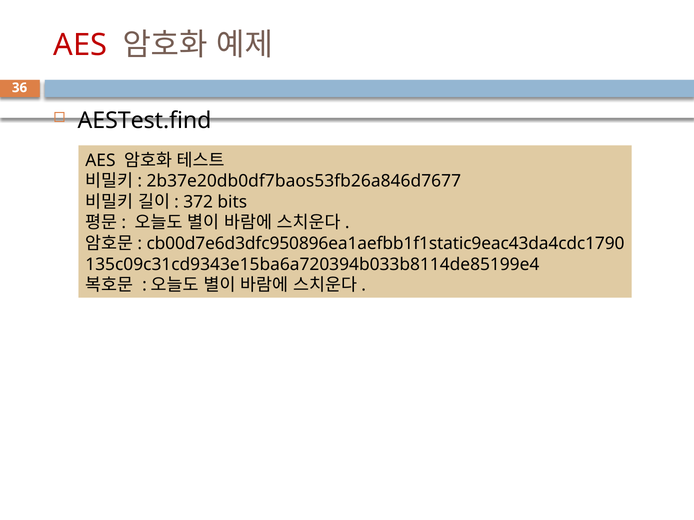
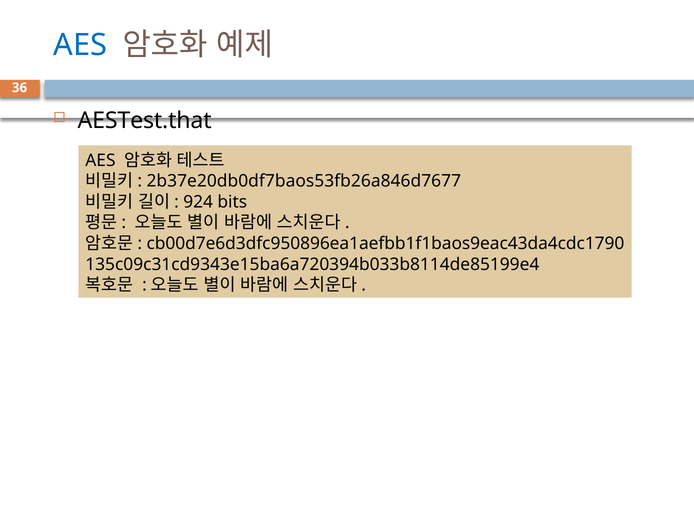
AES colour: red -> blue (80, 45)
AESTest.find: AESTest.find -> AESTest.that (145, 121)
372: 372 -> 924 (198, 202)
cb00d7e6d3dfc950896ea1aefbb1f1static9eac43da4cdc1790: cb00d7e6d3dfc950896ea1aefbb1f1static9eac43da4cdc1790 -> cb00d7e6d3dfc950896ea1aefbb1f1baos9eac43da4cdc1790 (385, 244)
